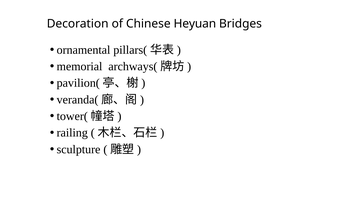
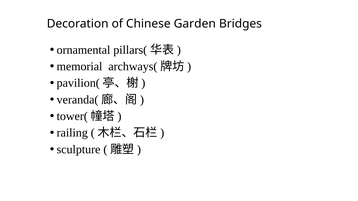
Heyuan: Heyuan -> Garden (195, 24)
